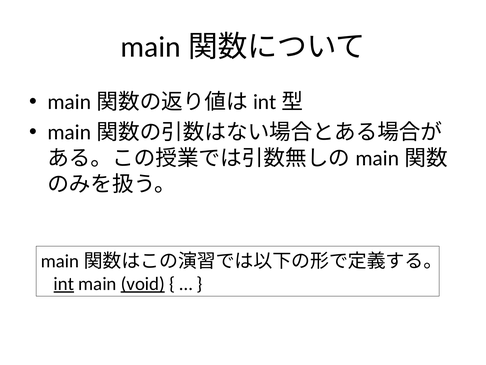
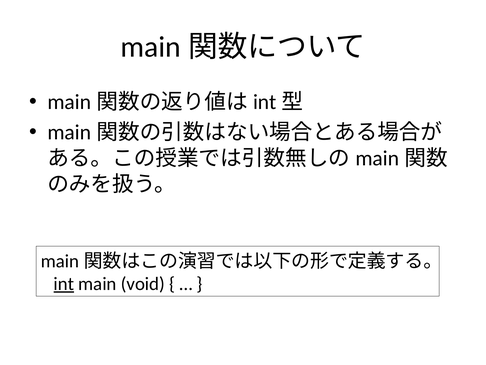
void underline: present -> none (143, 283)
